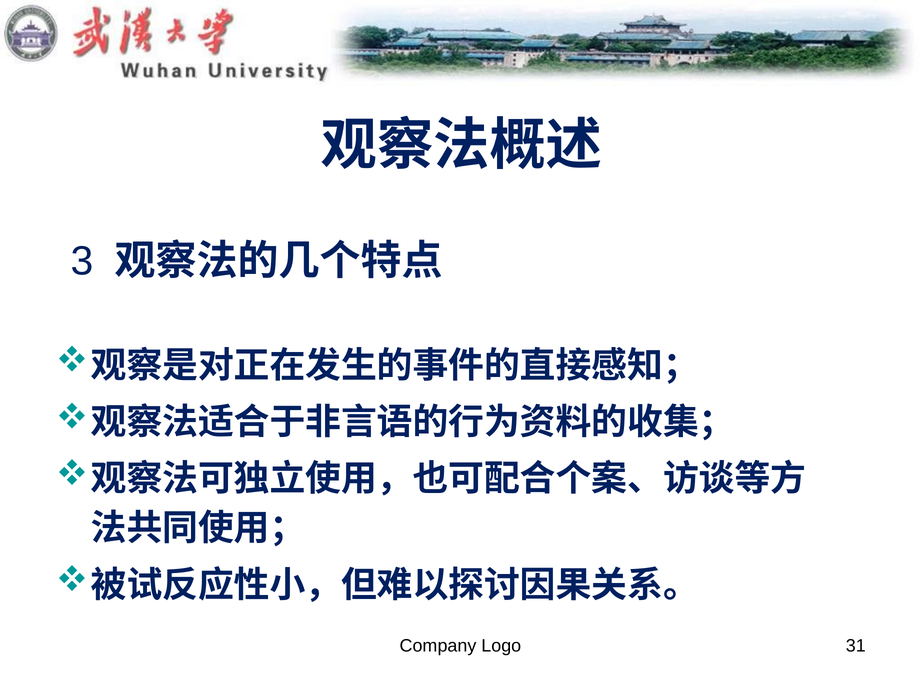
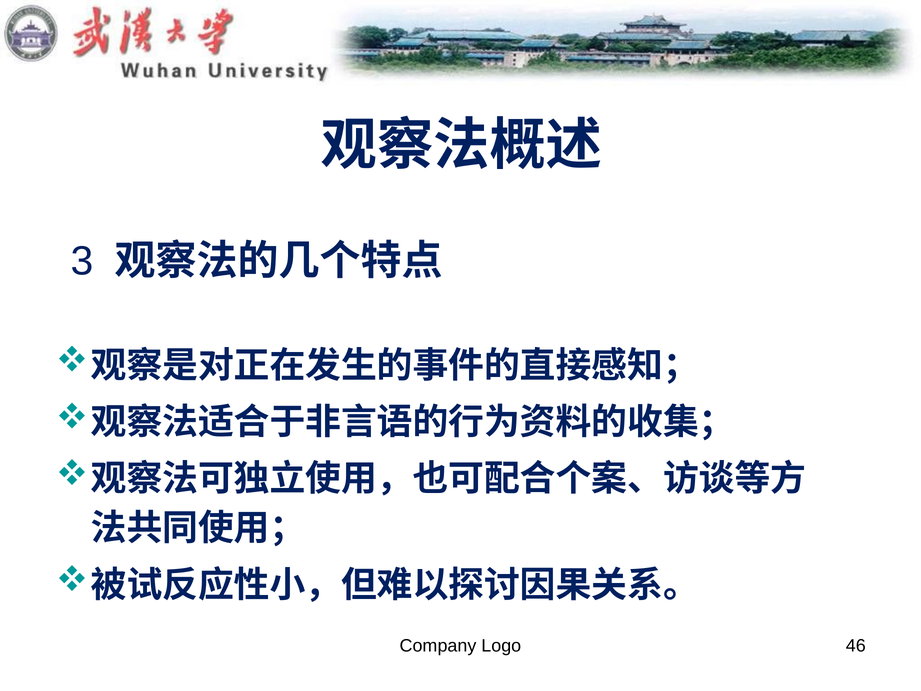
31: 31 -> 46 (856, 646)
